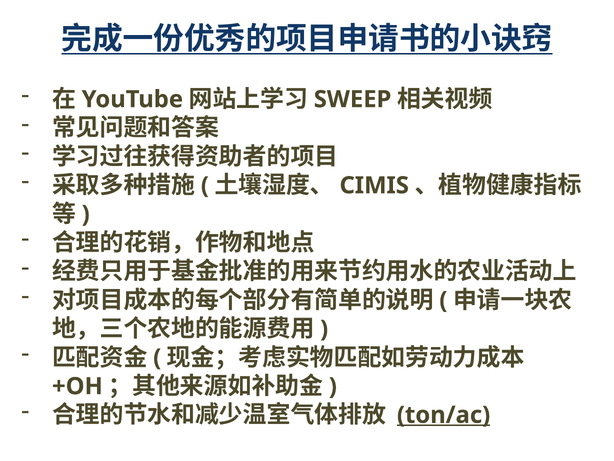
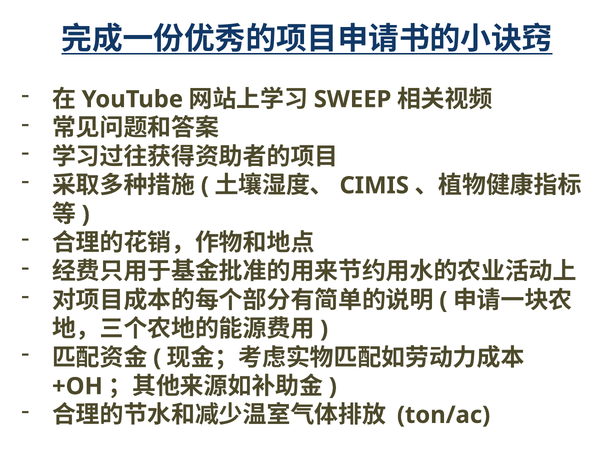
ton/ac underline: present -> none (444, 415)
